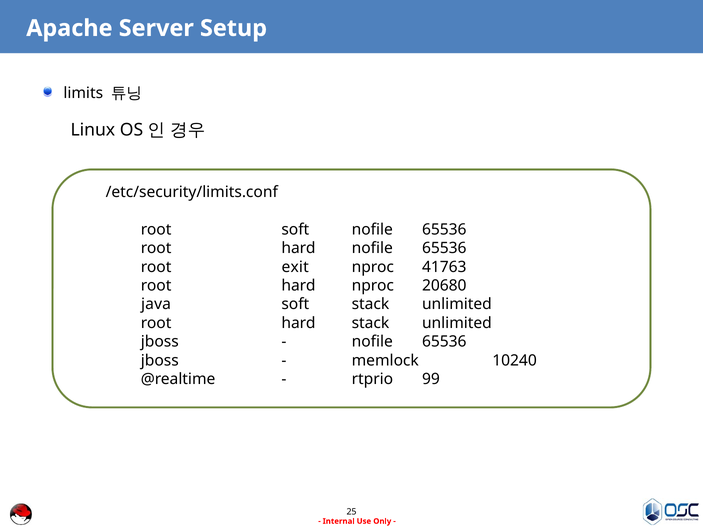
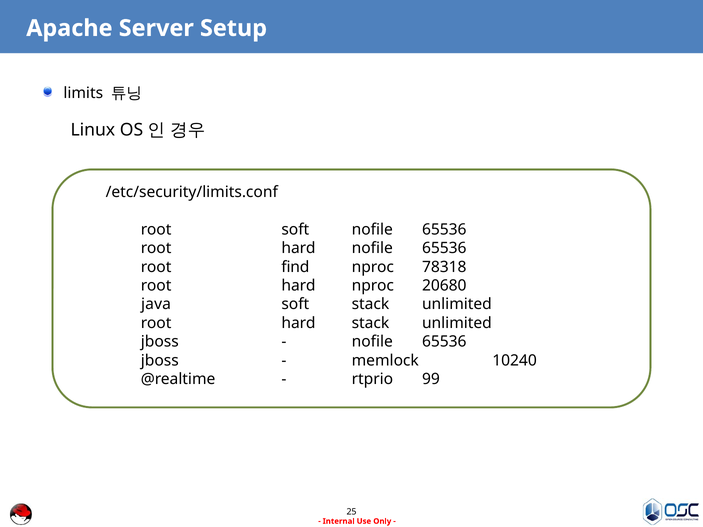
exit: exit -> find (295, 267)
41763: 41763 -> 78318 (444, 267)
